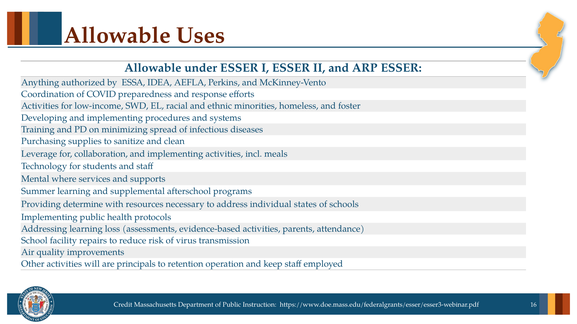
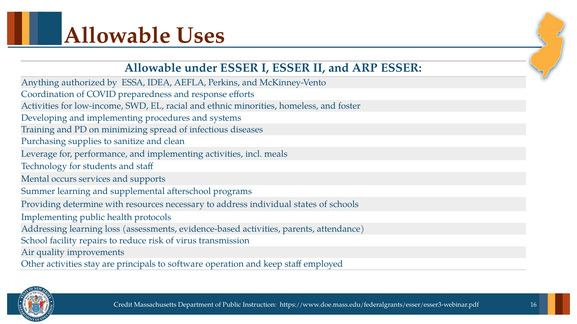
collaboration: collaboration -> performance (101, 154)
where: where -> occurs (64, 179)
will: will -> stay (92, 264)
retention: retention -> software (185, 264)
